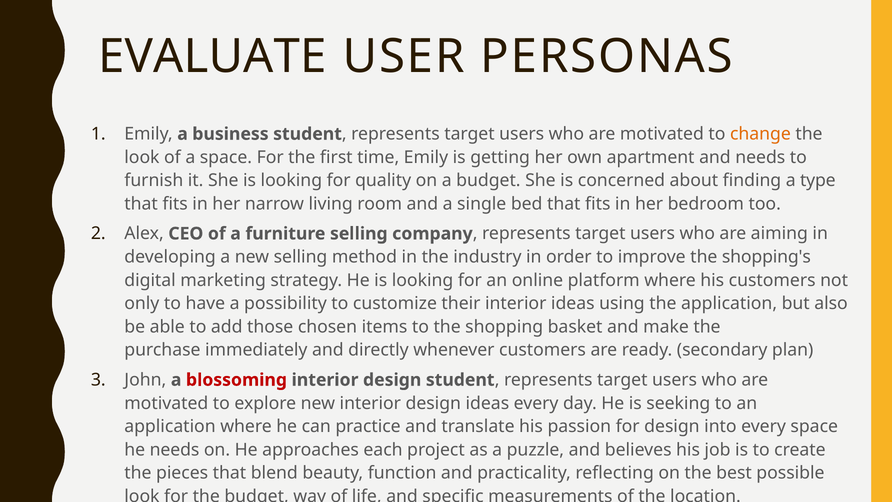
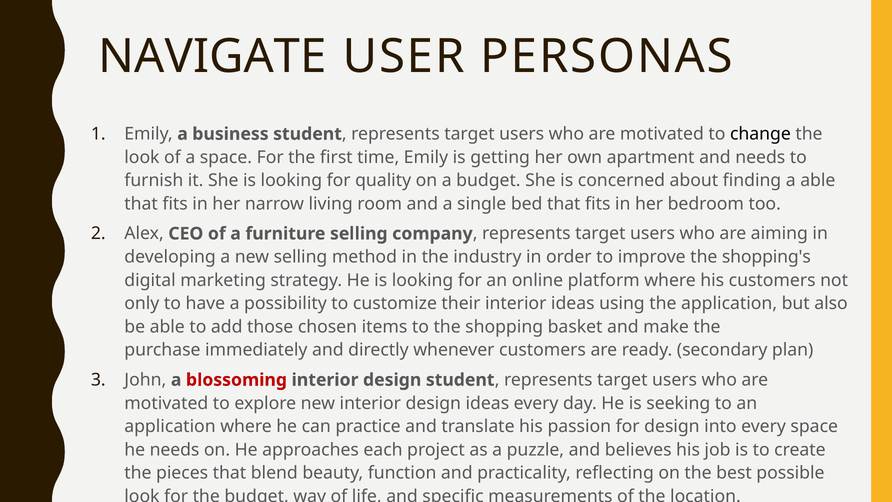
EVALUATE: EVALUATE -> NAVIGATE (212, 57)
change colour: orange -> black (760, 134)
a type: type -> able (818, 180)
